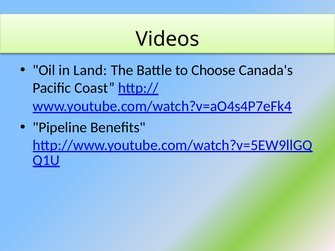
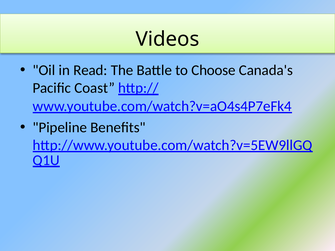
Land: Land -> Read (90, 70)
